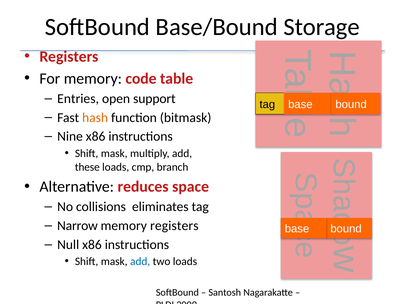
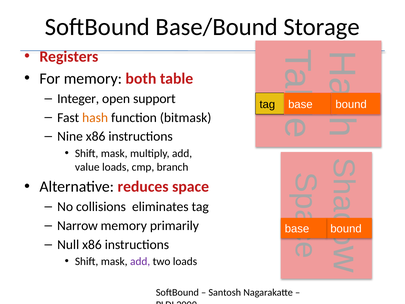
code: code -> both (141, 79)
Entries: Entries -> Integer (78, 99)
these: these -> value (87, 167)
memory registers: registers -> primarily (174, 226)
add colour: blue -> purple (140, 261)
